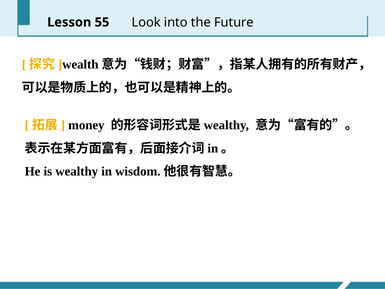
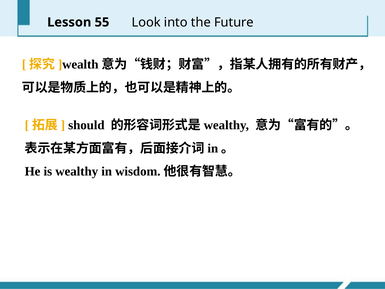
money: money -> should (86, 125)
